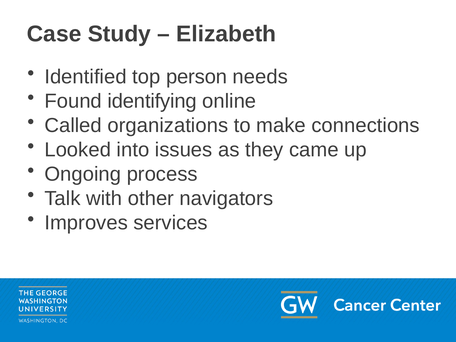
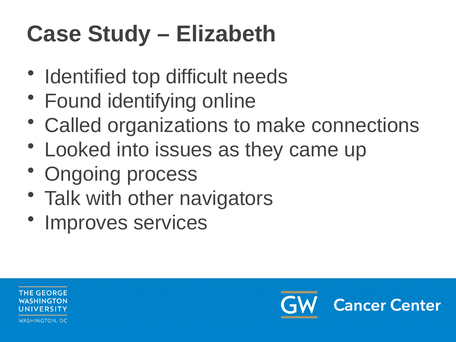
person: person -> difficult (197, 77)
